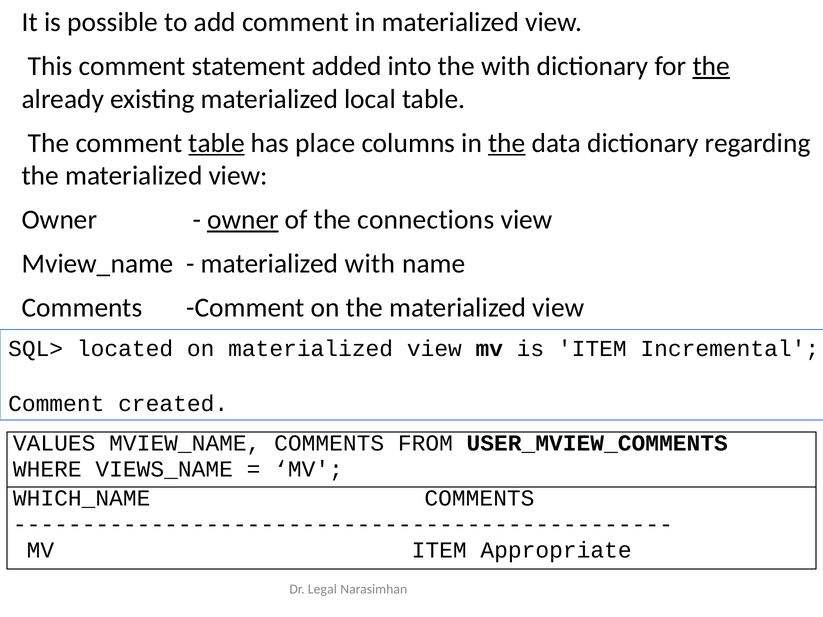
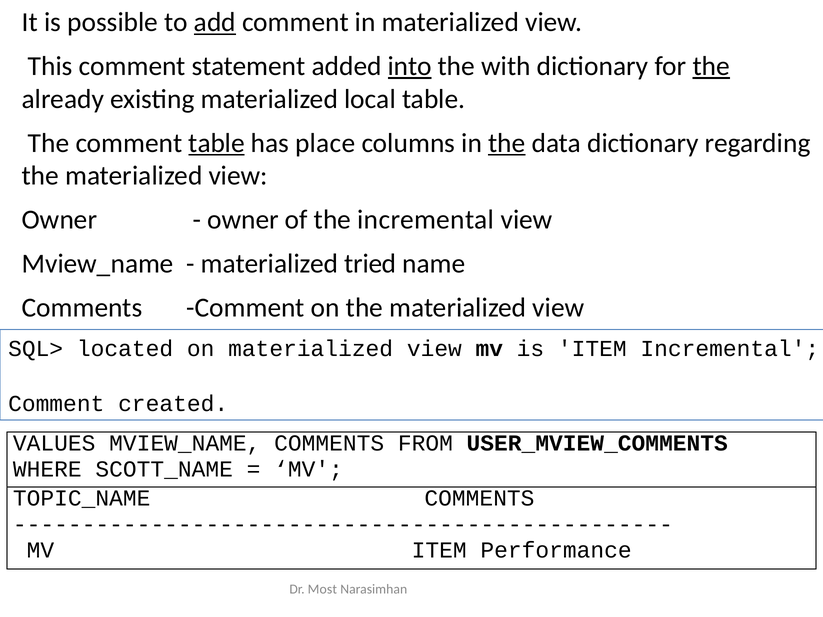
add underline: none -> present (215, 22)
into underline: none -> present (410, 66)
owner underline: present -> none (243, 220)
the connections: connections -> incremental (426, 220)
materialized with: with -> tried (370, 264)
VIEWS_NAME: VIEWS_NAME -> SCOTT_NAME (164, 469)
WHICH_NAME: WHICH_NAME -> TOPIC_NAME (82, 498)
Appropriate: Appropriate -> Performance (556, 550)
Legal: Legal -> Most (322, 589)
